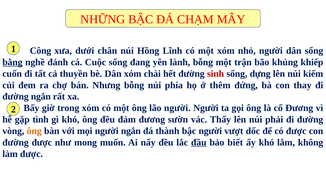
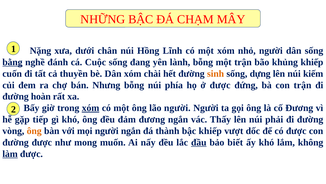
Công: Công -> Nặng (40, 51)
sinh colour: red -> orange (216, 73)
ở thêm: thêm -> được (220, 85)
con thay: thay -> trận (303, 85)
đường ngắn: ngắn -> hoàn (41, 96)
xóm underline: none -> present (91, 108)
tình: tình -> tiếp (40, 119)
đương sườn: sườn -> ngắn (178, 119)
bậc người: người -> khiếp (210, 131)
làm underline: none -> present (10, 153)
